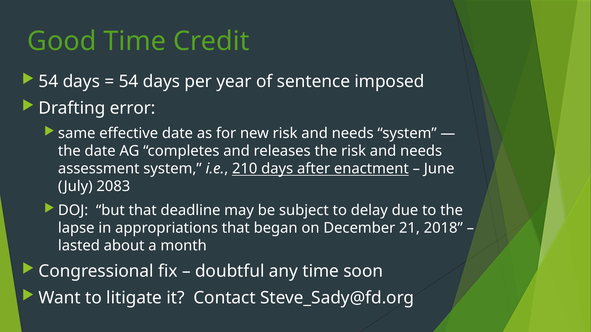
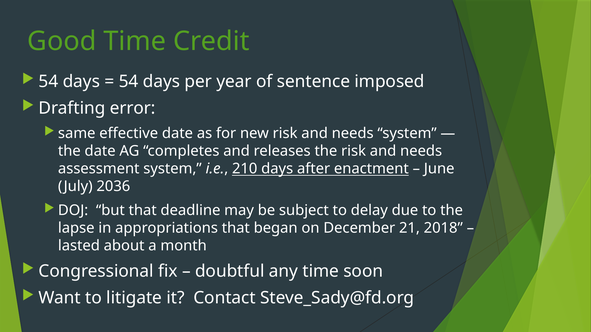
2083: 2083 -> 2036 (113, 187)
